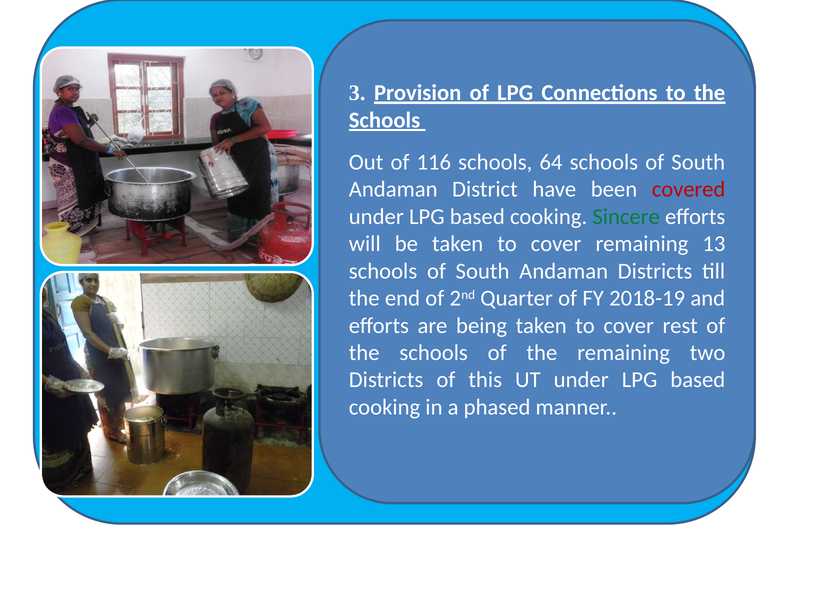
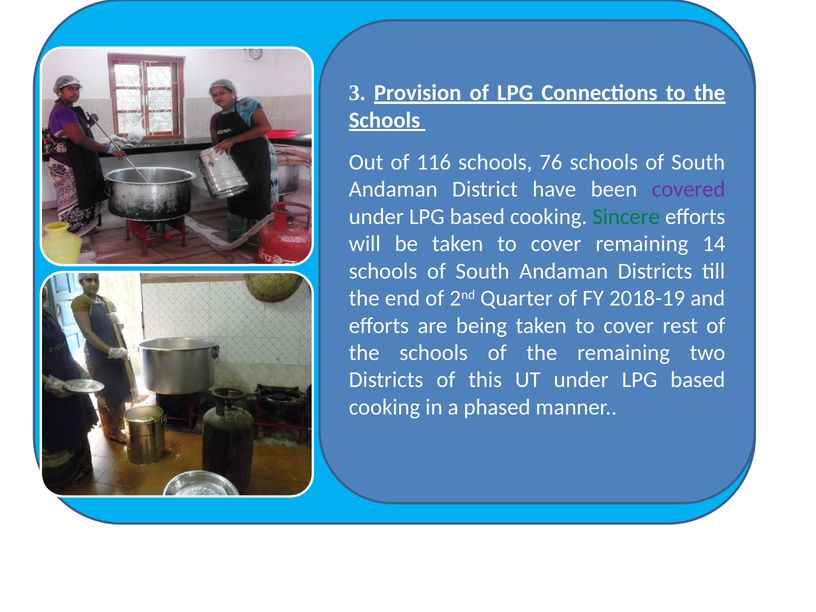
64: 64 -> 76 (551, 162)
covered colour: red -> purple (689, 190)
13: 13 -> 14 (714, 244)
